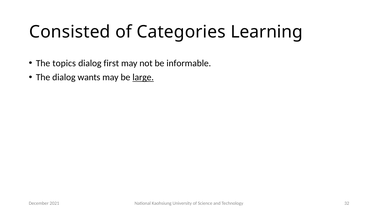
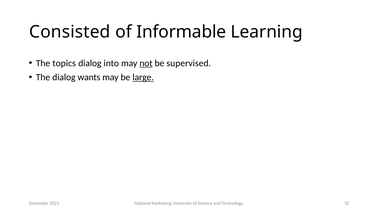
Categories: Categories -> Informable (181, 32)
first: first -> into (111, 63)
not underline: none -> present (146, 63)
informable: informable -> supervised (189, 63)
